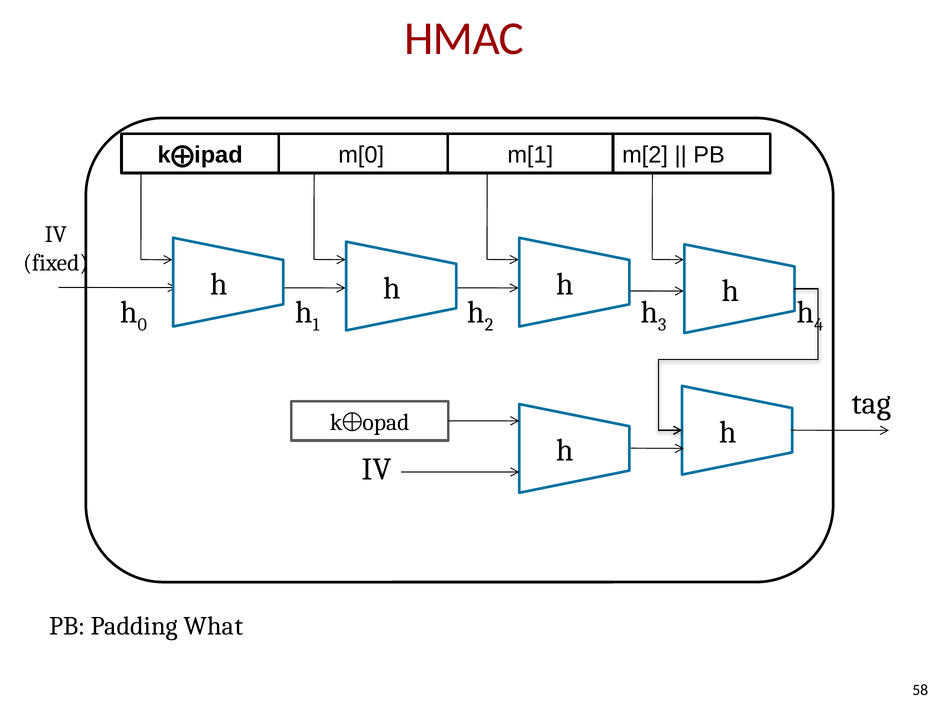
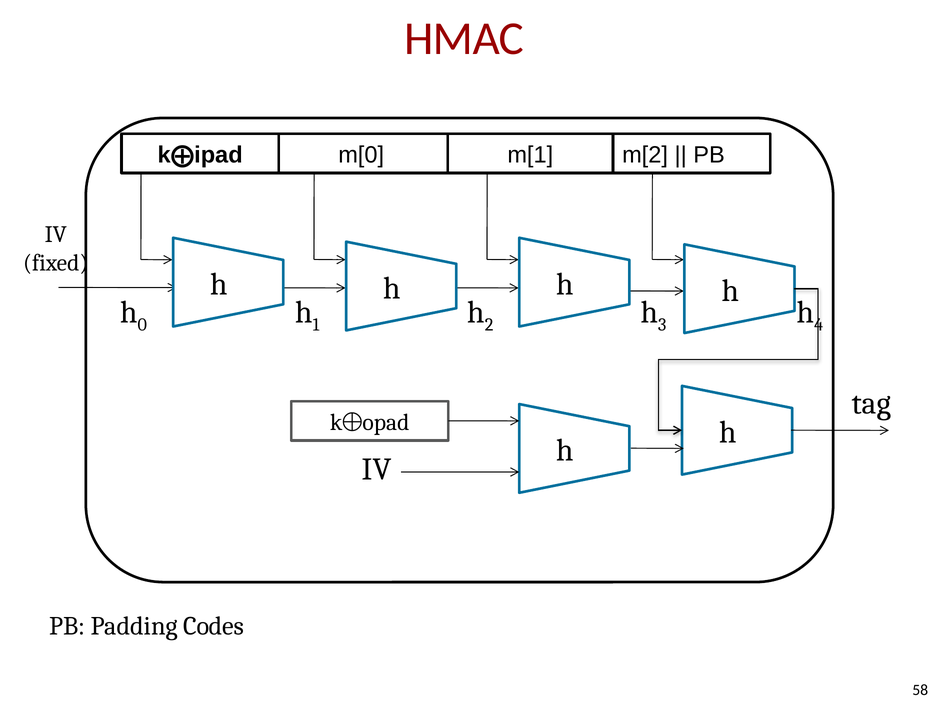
What: What -> Codes (214, 626)
